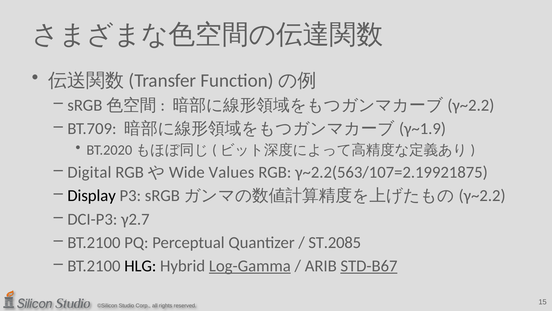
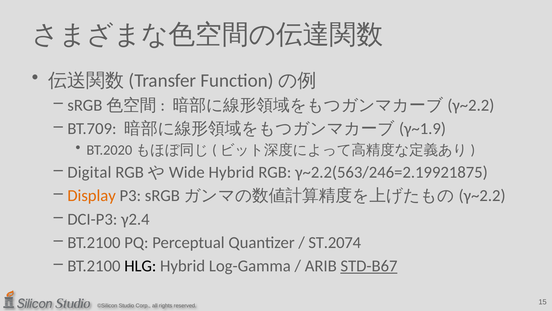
Values: Values -> Hybrid (231, 172)
γ~2.2(563/107=2.19921875: γ~2.2(563/107=2.19921875 -> γ~2.2(563/246=2.19921875 (391, 172)
Display colour: black -> orange (92, 195)
γ2.7: γ2.7 -> γ2.4 (135, 219)
ST.2085: ST.2085 -> ST.2074 (335, 242)
Log-Gamma underline: present -> none (250, 266)
